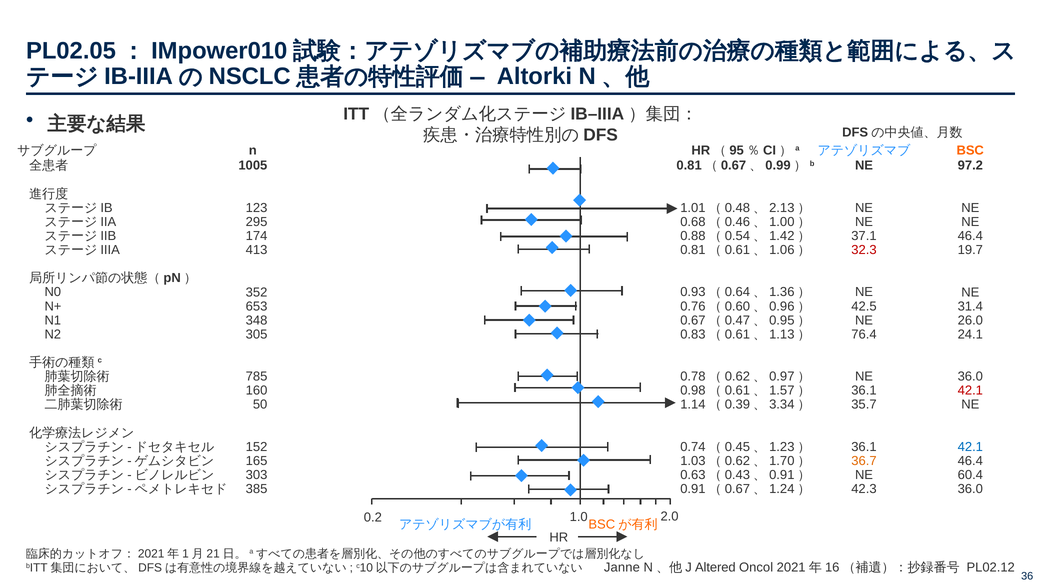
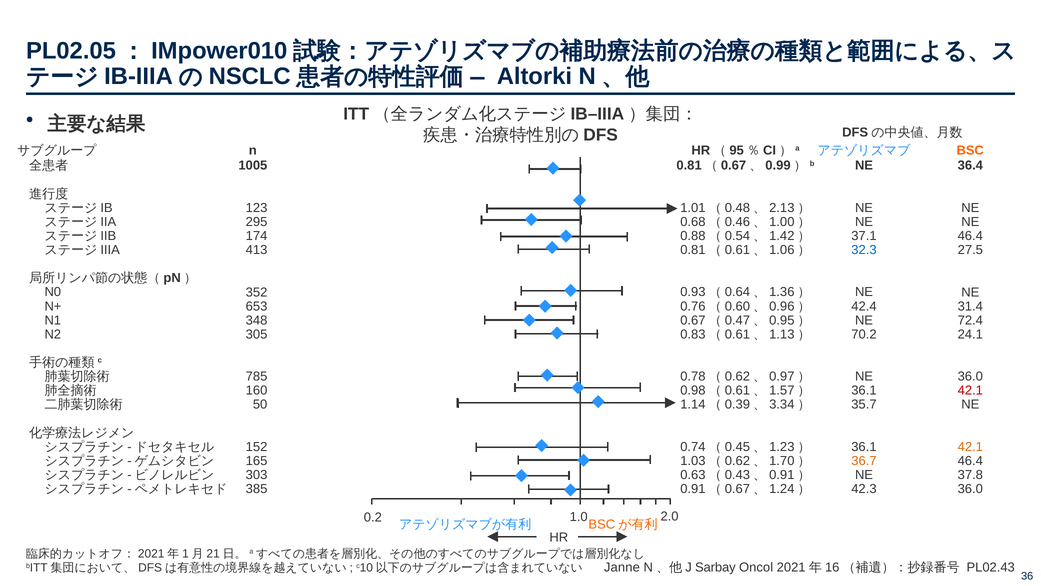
97.2: 97.2 -> 36.4 (970, 166)
32.3 colour: red -> blue (864, 250)
19.7: 19.7 -> 27.5 (970, 250)
42.5: 42.5 -> 42.4 (864, 306)
26.0: 26.0 -> 72.4 (970, 320)
76.4: 76.4 -> 70.2 (864, 334)
42.1 colour: blue -> orange (970, 447)
60.4: 60.4 -> 37.8 (970, 475)
Altered: Altered -> Sarbay (715, 567)
PL02.12: PL02.12 -> PL02.43 (991, 567)
